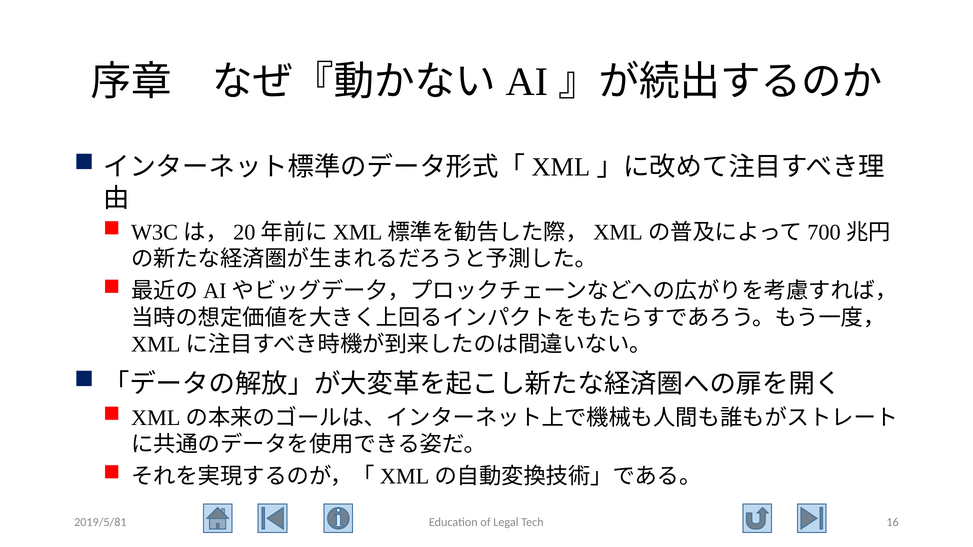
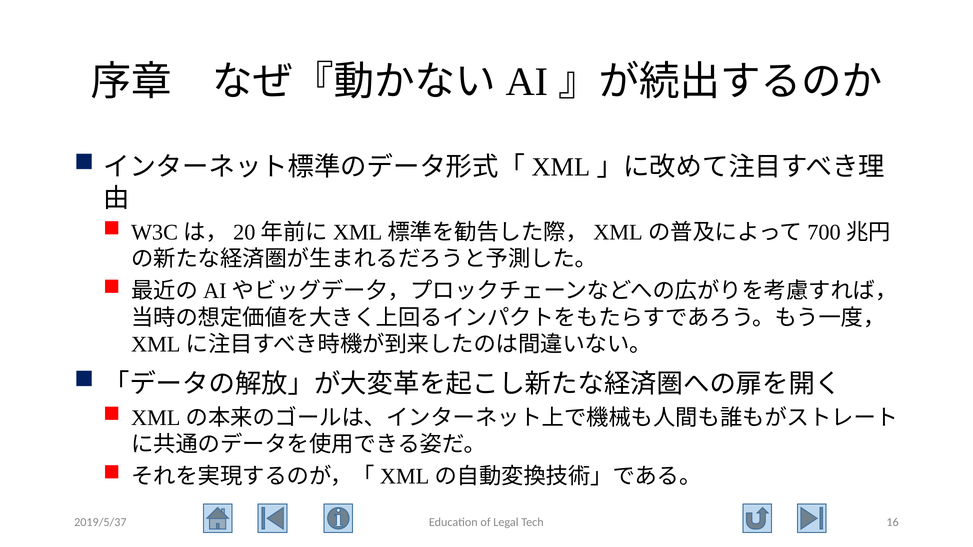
2019/5/81: 2019/5/81 -> 2019/5/37 (100, 523)
